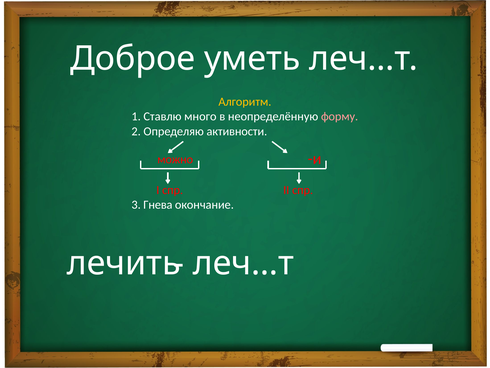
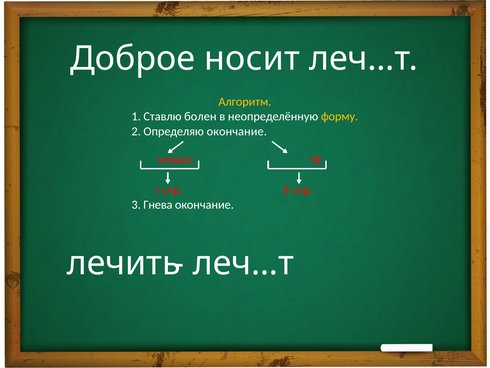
уметь: уметь -> носит (252, 58)
много: много -> болен (200, 116)
форму colour: pink -> yellow (340, 116)
Определяю активности: активности -> окончание (237, 131)
